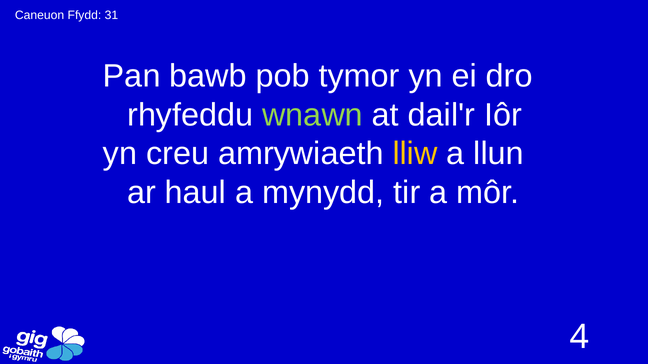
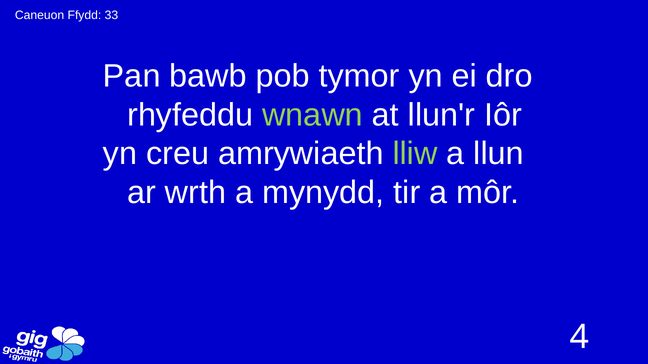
31: 31 -> 33 (111, 15)
dail'r: dail'r -> llun'r (441, 115)
lliw colour: yellow -> light green (415, 154)
haul: haul -> wrth (196, 193)
